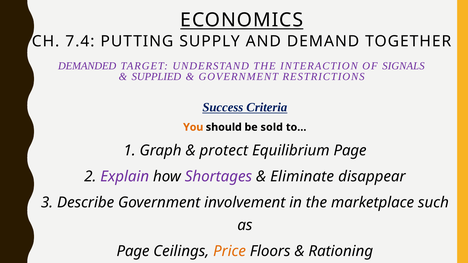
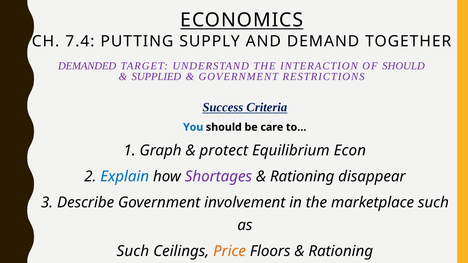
OF SIGNALS: SIGNALS -> SHOULD (404, 66)
You colour: orange -> blue (193, 127)
sold: sold -> care (272, 127)
Equilibrium Page: Page -> Econ (350, 151)
Explain colour: purple -> blue (125, 177)
Eliminate: Eliminate -> Rationing (302, 177)
Page: Page -> Such (133, 251)
